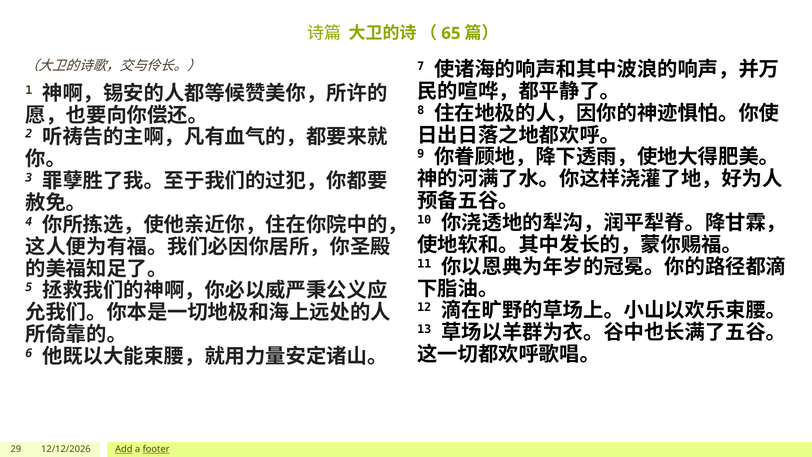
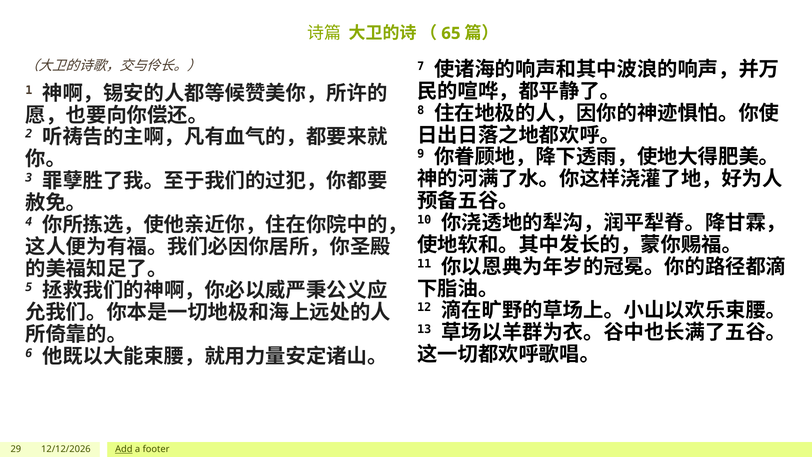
footer underline: present -> none (156, 449)
